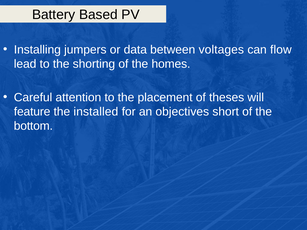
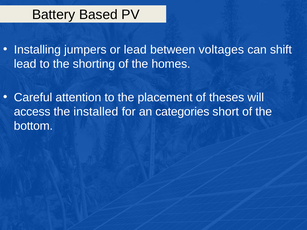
or data: data -> lead (135, 50)
flow: flow -> shift (281, 50)
feature: feature -> access (32, 112)
objectives: objectives -> categories (182, 112)
